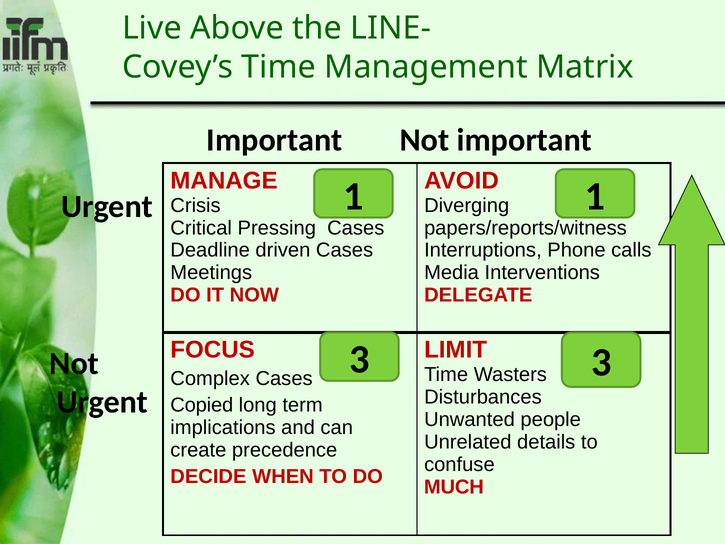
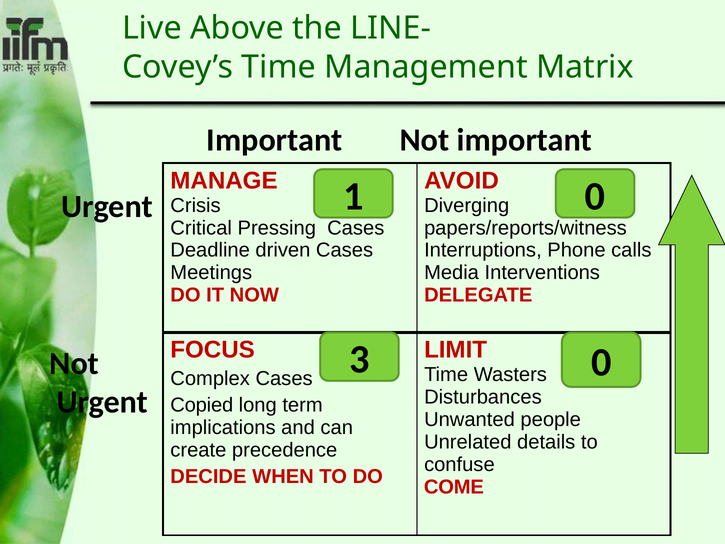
1 1: 1 -> 0 (595, 196)
3 3: 3 -> 0 (601, 362)
MUCH: MUCH -> COME (454, 487)
